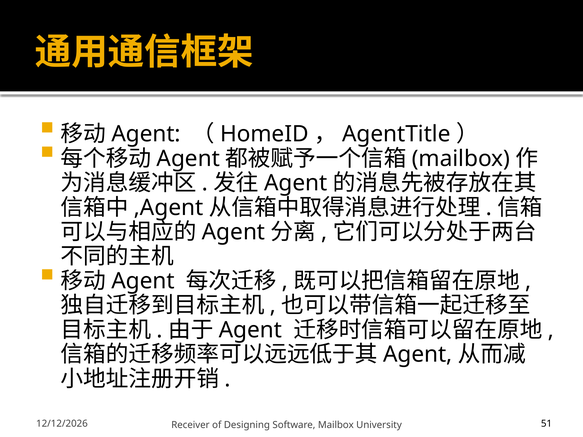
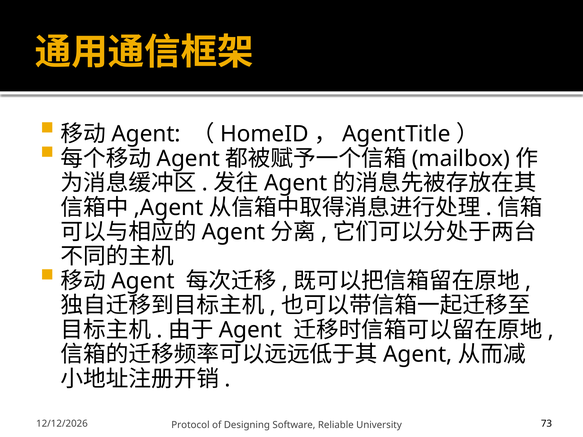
Receiver: Receiver -> Protocol (190, 425)
Software Mailbox: Mailbox -> Reliable (336, 425)
51: 51 -> 73 (546, 424)
